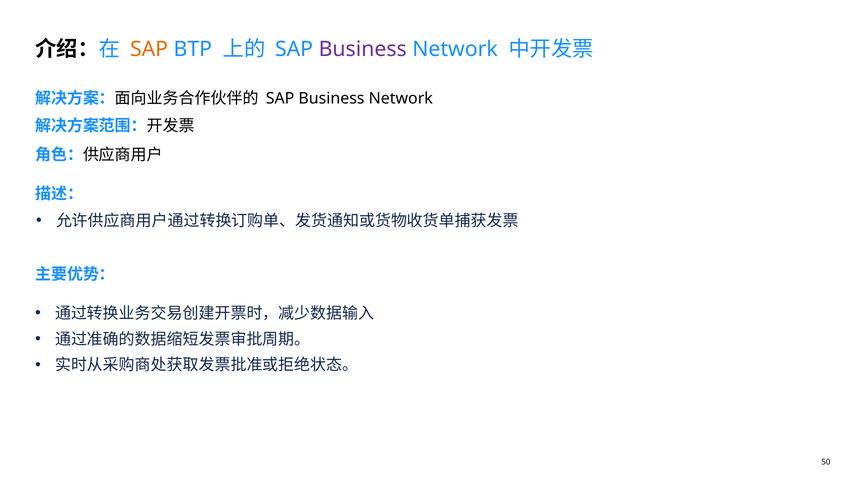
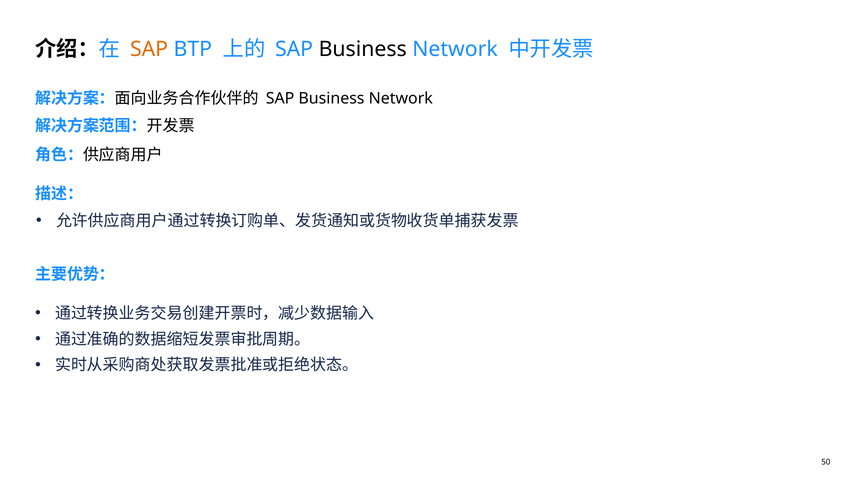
Business colour: purple -> black (363, 49)
